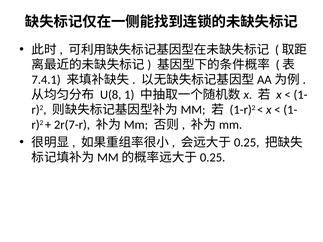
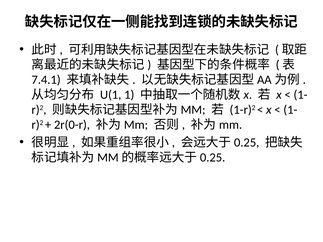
U(8: U(8 -> U(1 (111, 95)
2r(7-r: 2r(7-r -> 2r(0-r (72, 125)
